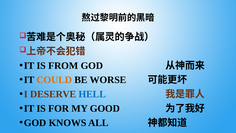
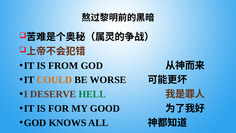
HELL colour: blue -> green (92, 94)
